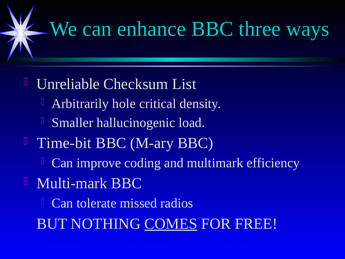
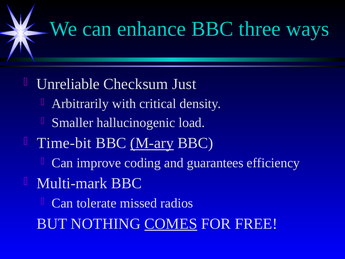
List: List -> Just (184, 84)
hole: hole -> with (124, 104)
M-ary underline: none -> present (152, 143)
multimark: multimark -> guarantees (215, 163)
